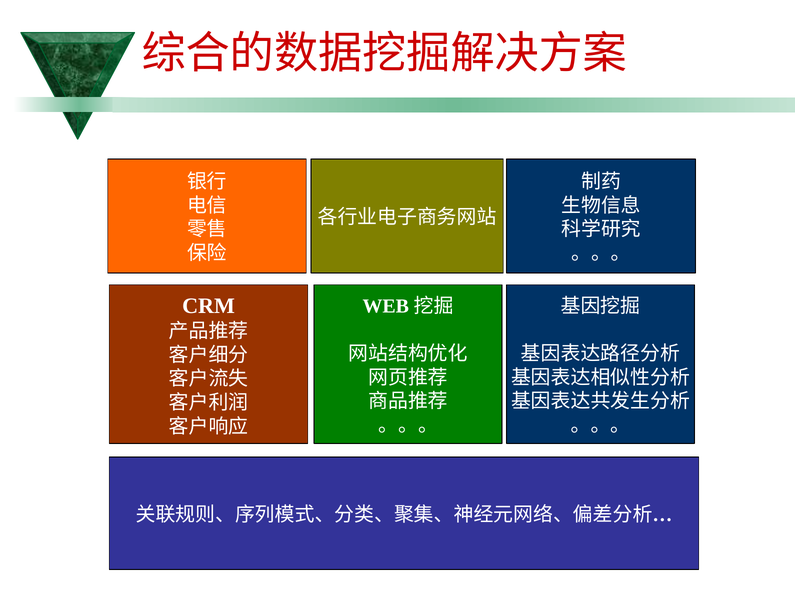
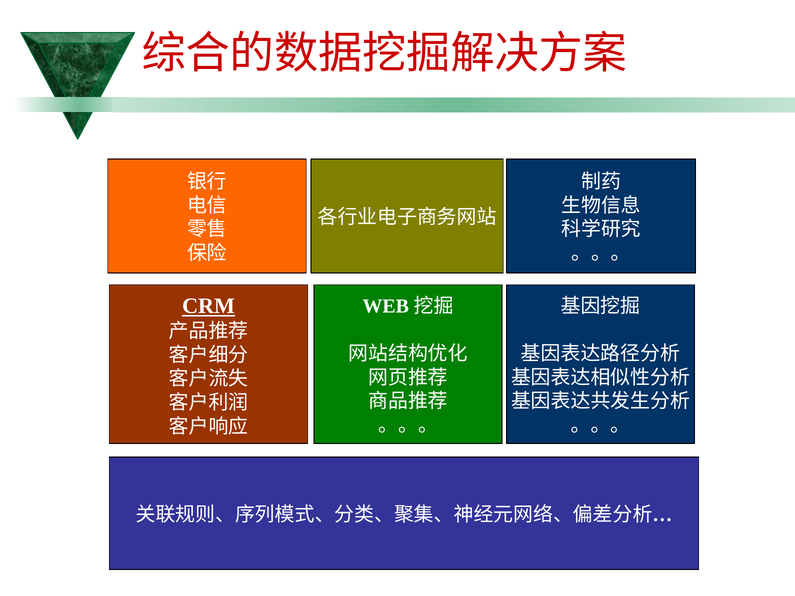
CRM underline: none -> present (209, 306)
